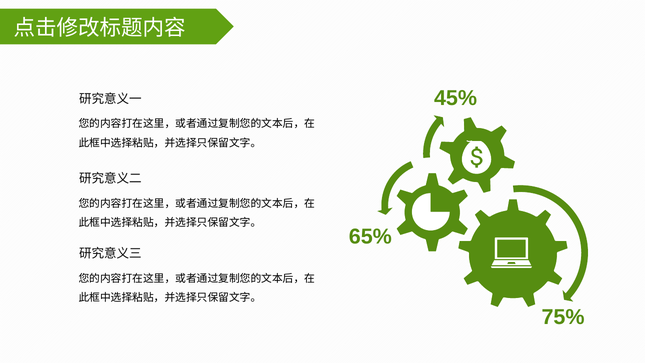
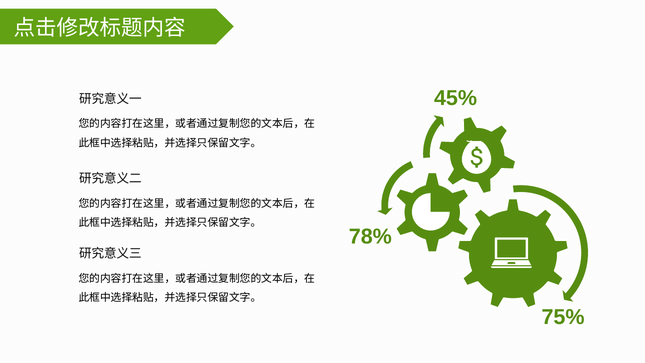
65%: 65% -> 78% (370, 237)
